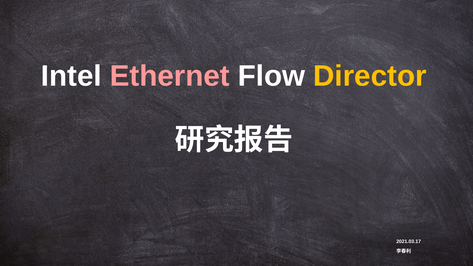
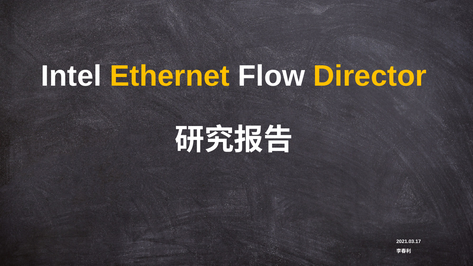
Ethernet colour: pink -> yellow (170, 76)
